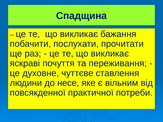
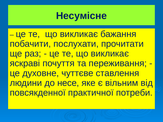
Спадщина: Спадщина -> Несумісне (81, 16)
